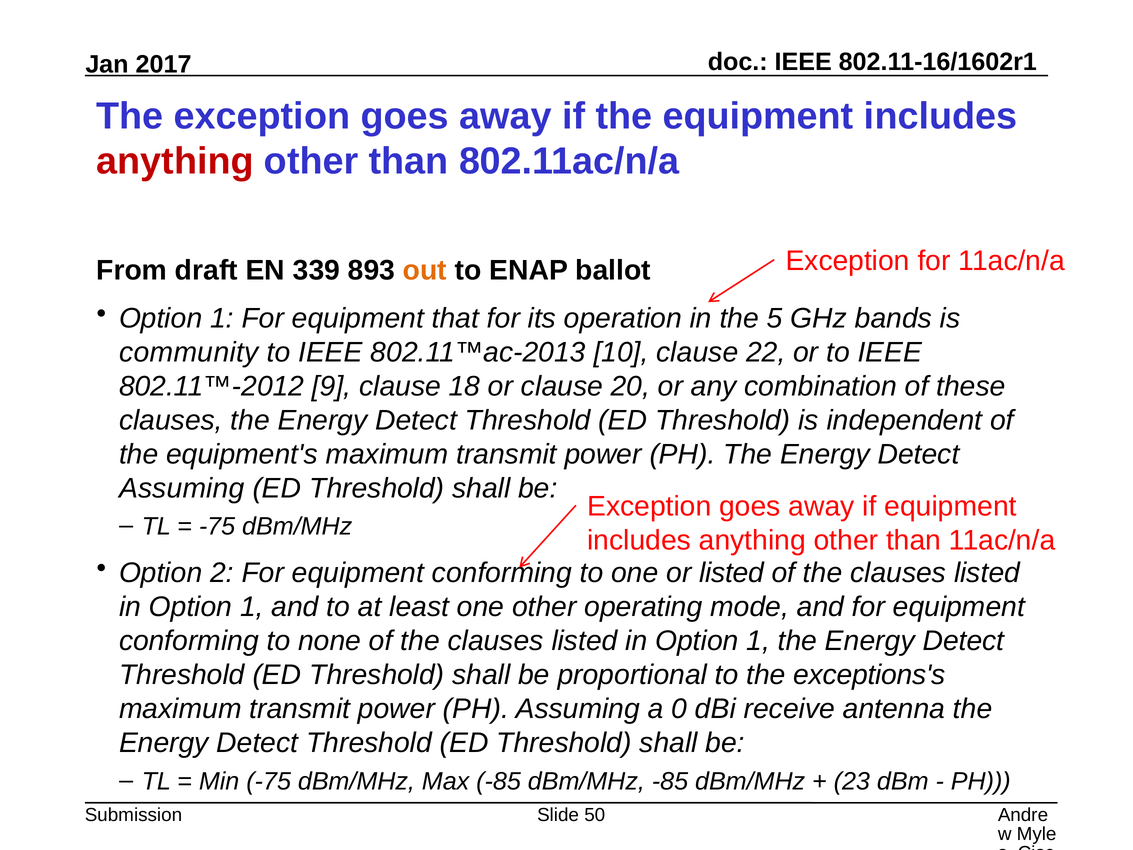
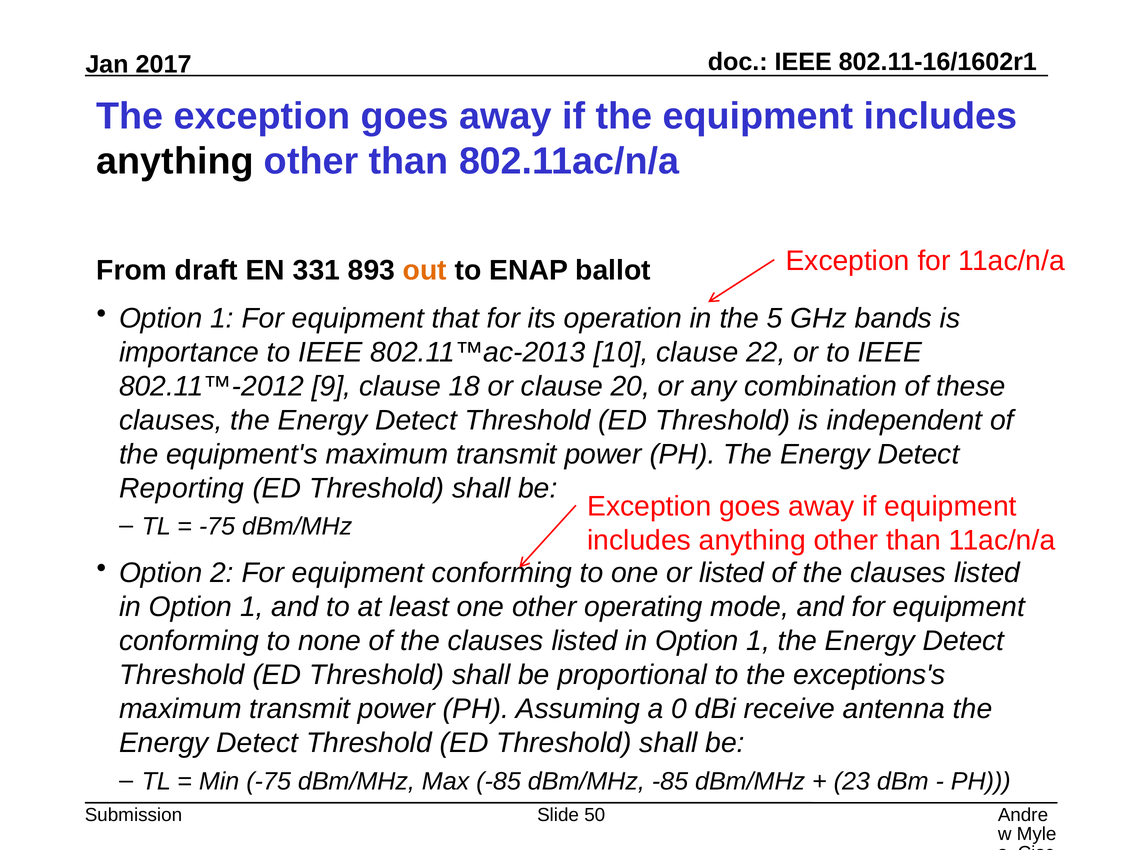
anything colour: red -> black (175, 161)
339: 339 -> 331 (316, 270)
community: community -> importance (189, 352)
Assuming: Assuming -> Reporting (182, 488)
